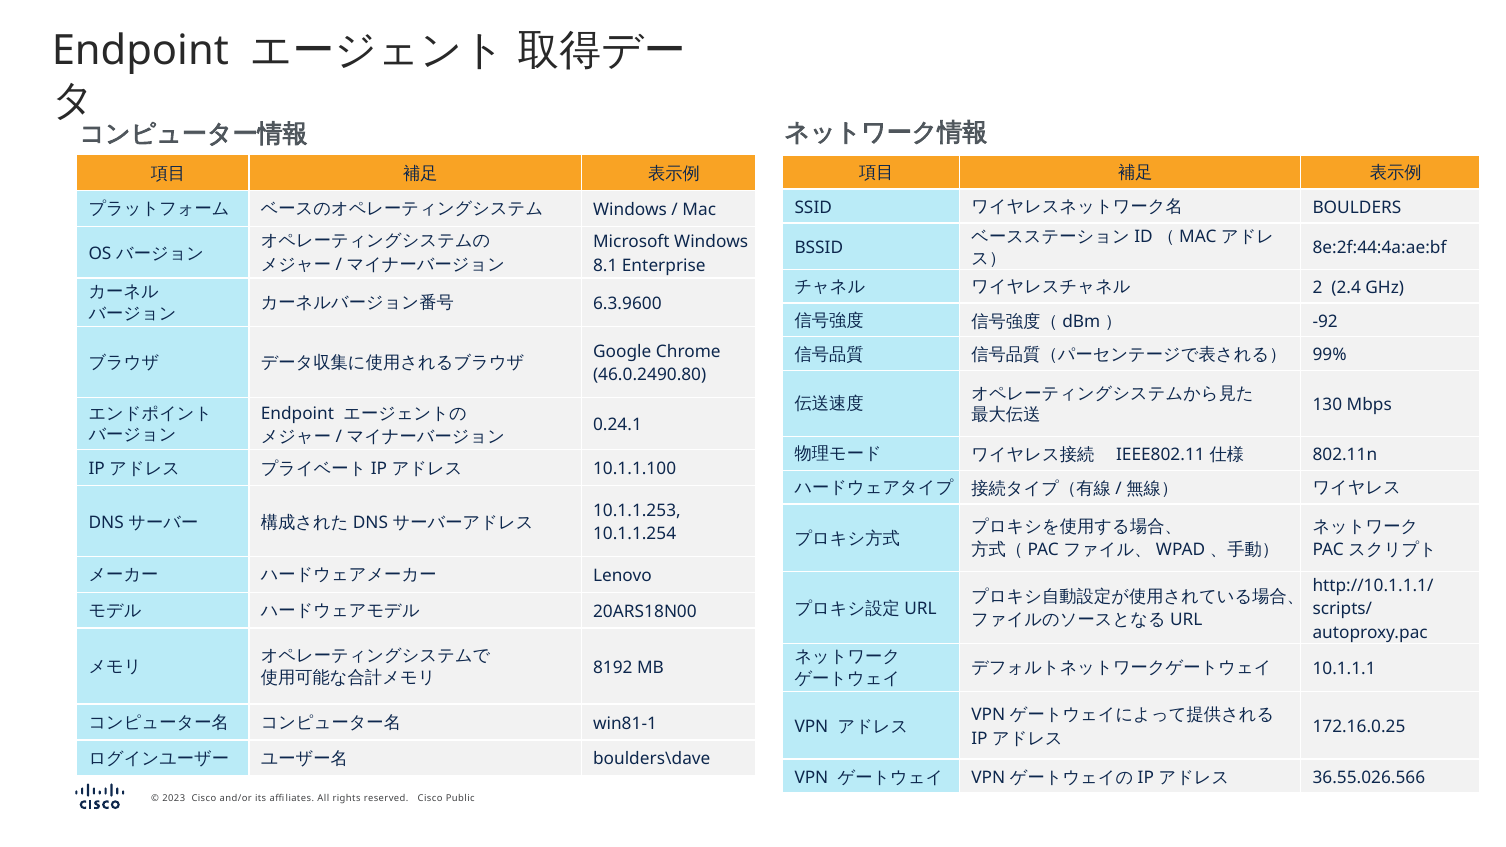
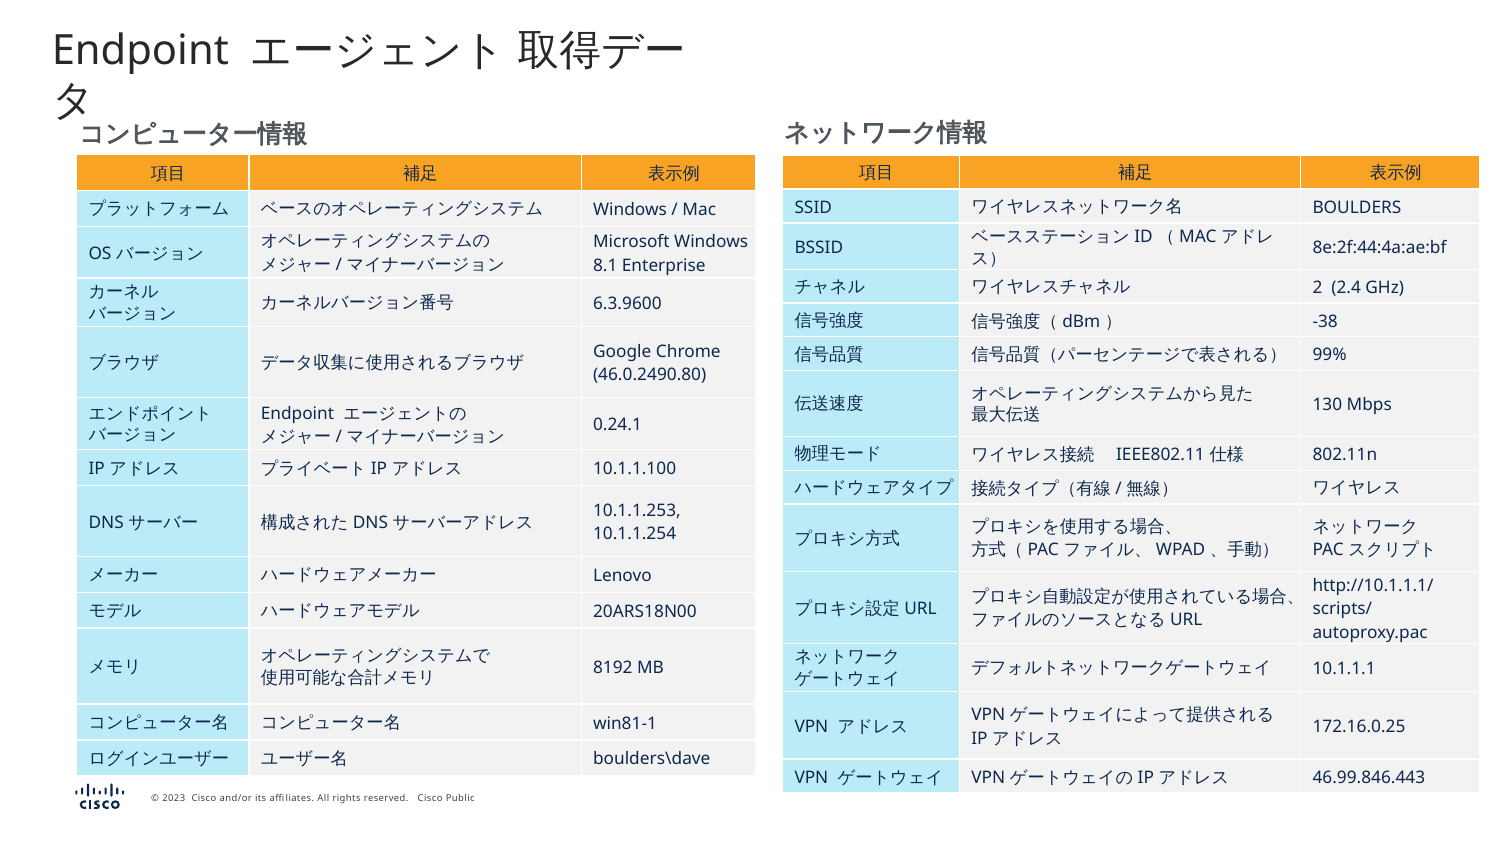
-92: -92 -> -38 (1325, 321)
36.55.026.566: 36.55.026.566 -> 46.99.846.443 (1369, 778)
